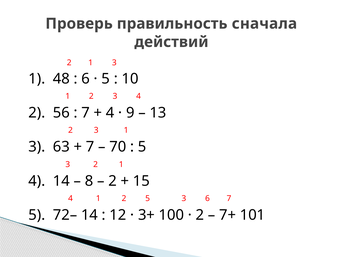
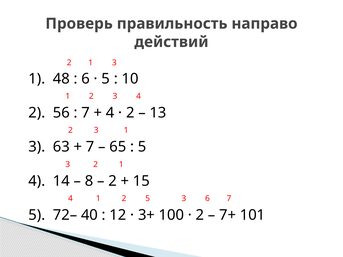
сначала: сначала -> направо (264, 24)
9: 9 -> 2 (130, 113)
70: 70 -> 65 (118, 147)
72– 14: 14 -> 40 (89, 215)
